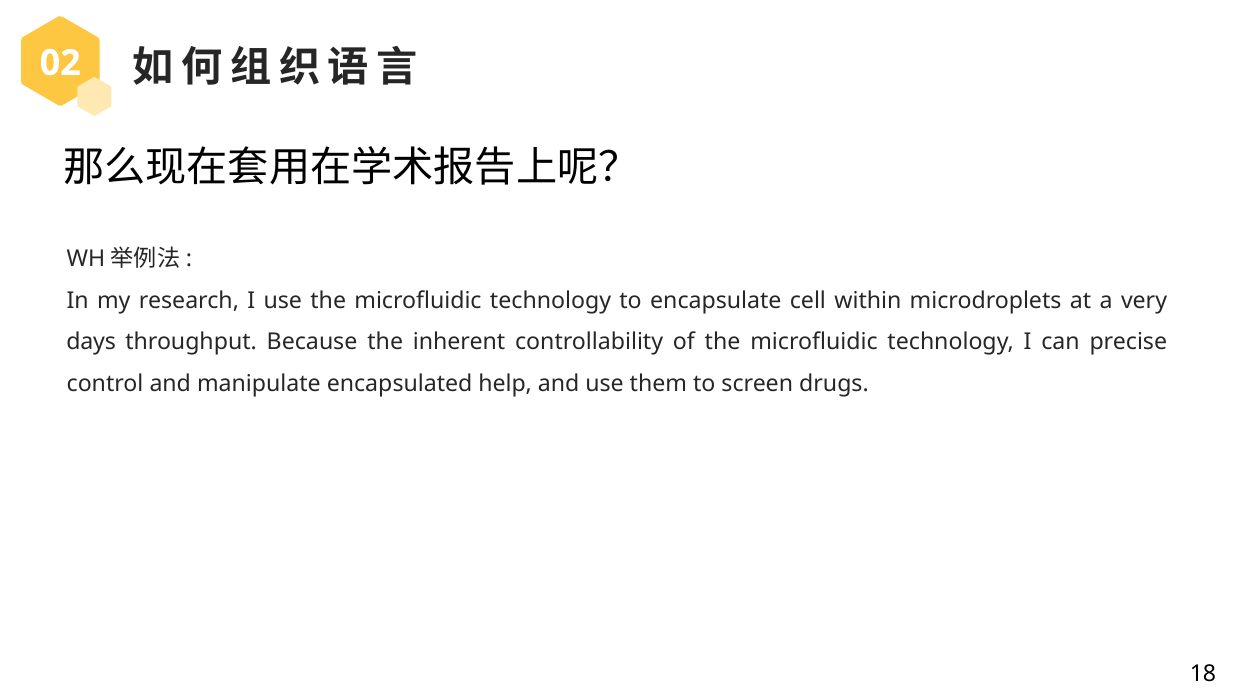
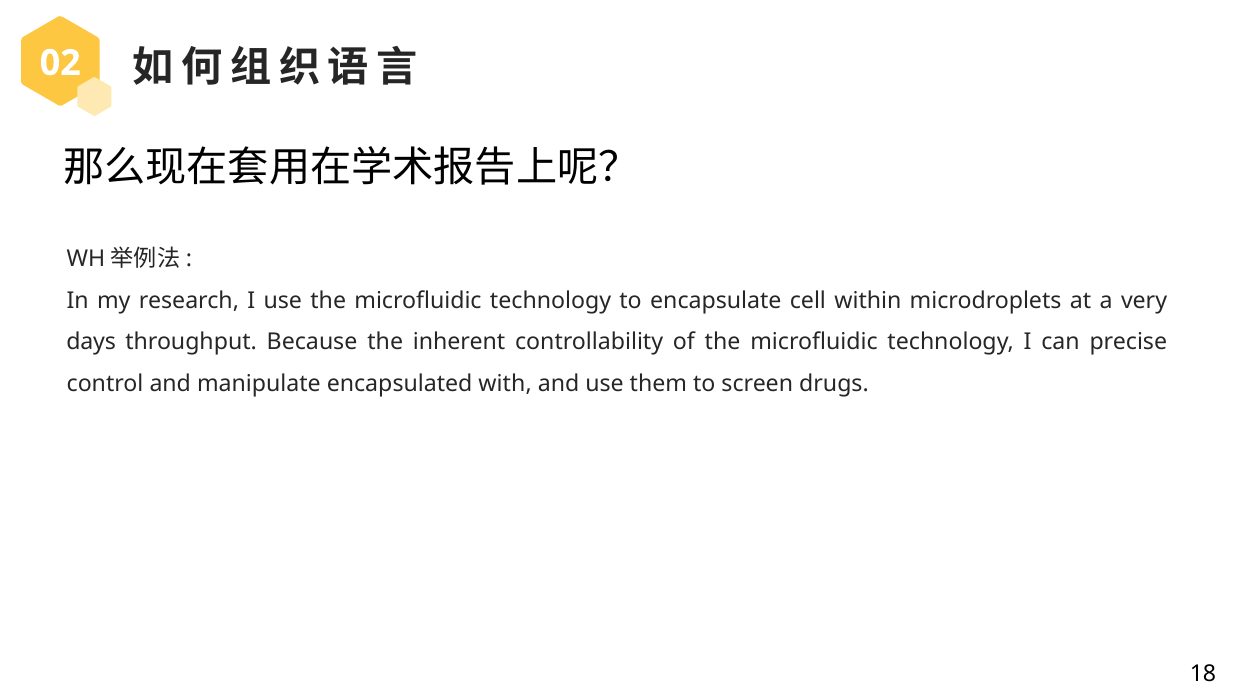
help: help -> with (505, 384)
